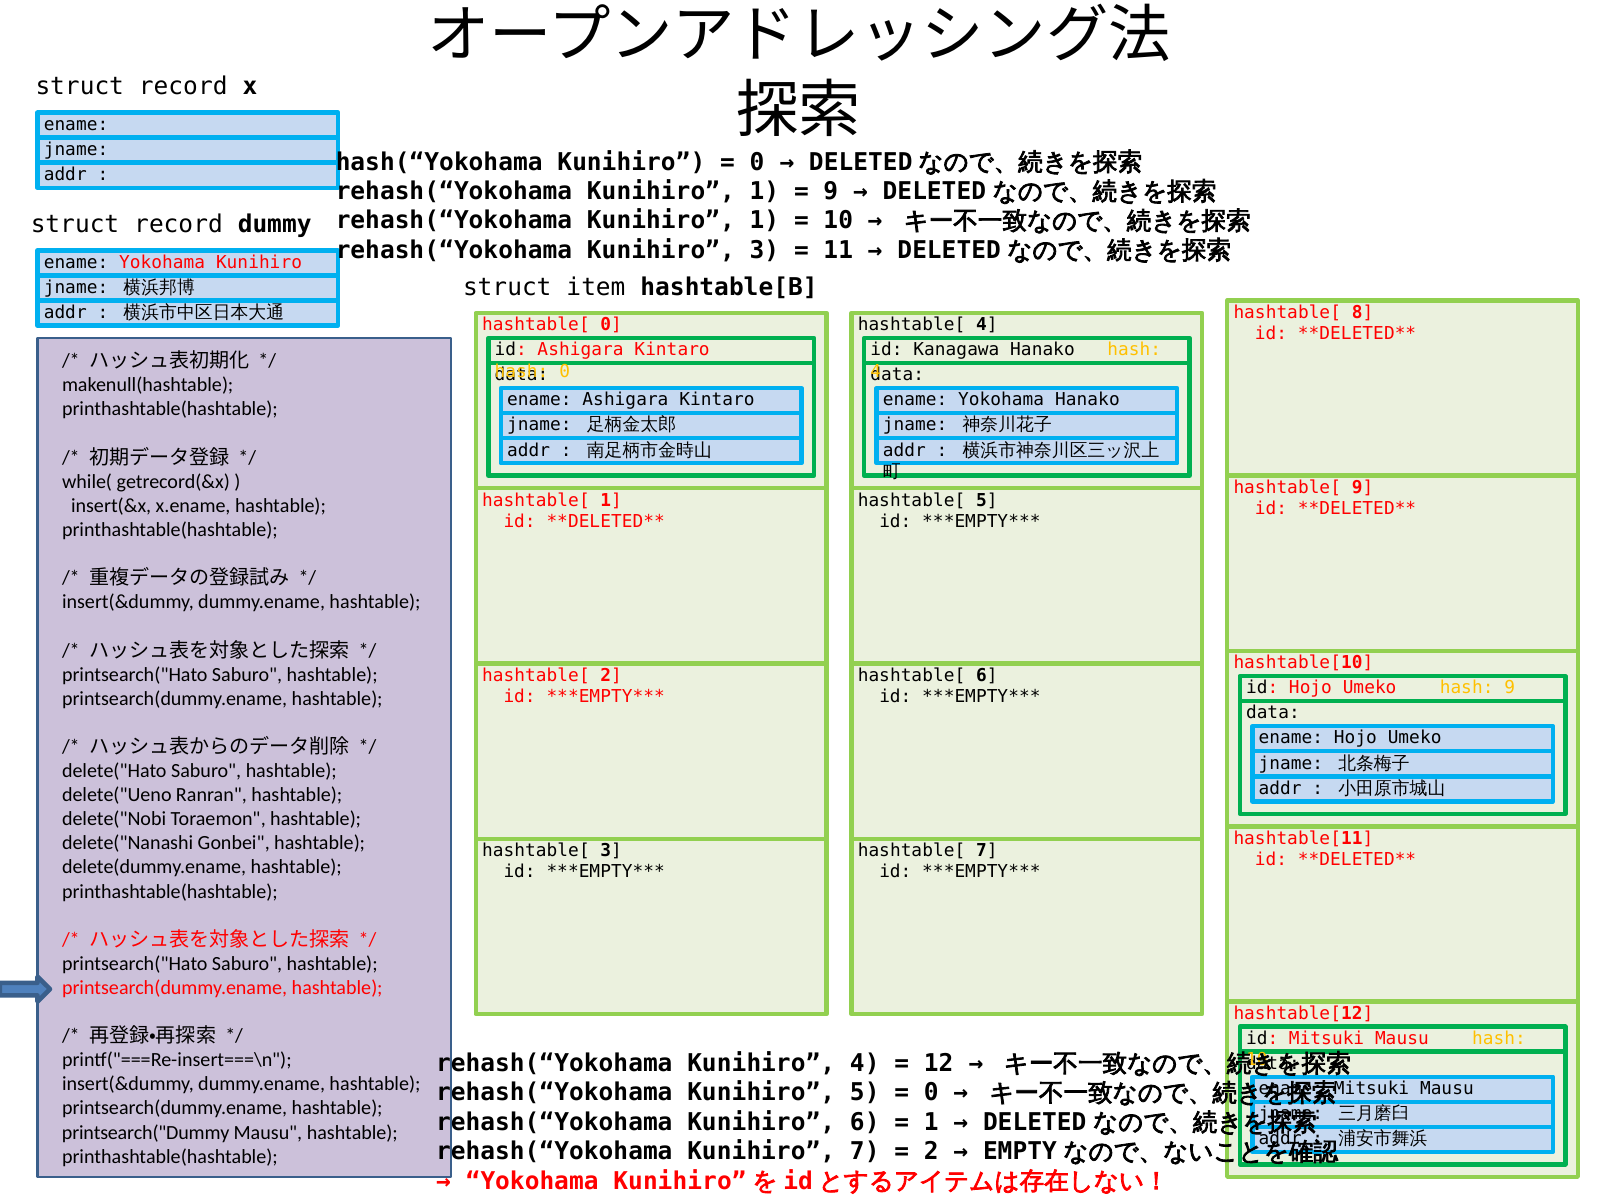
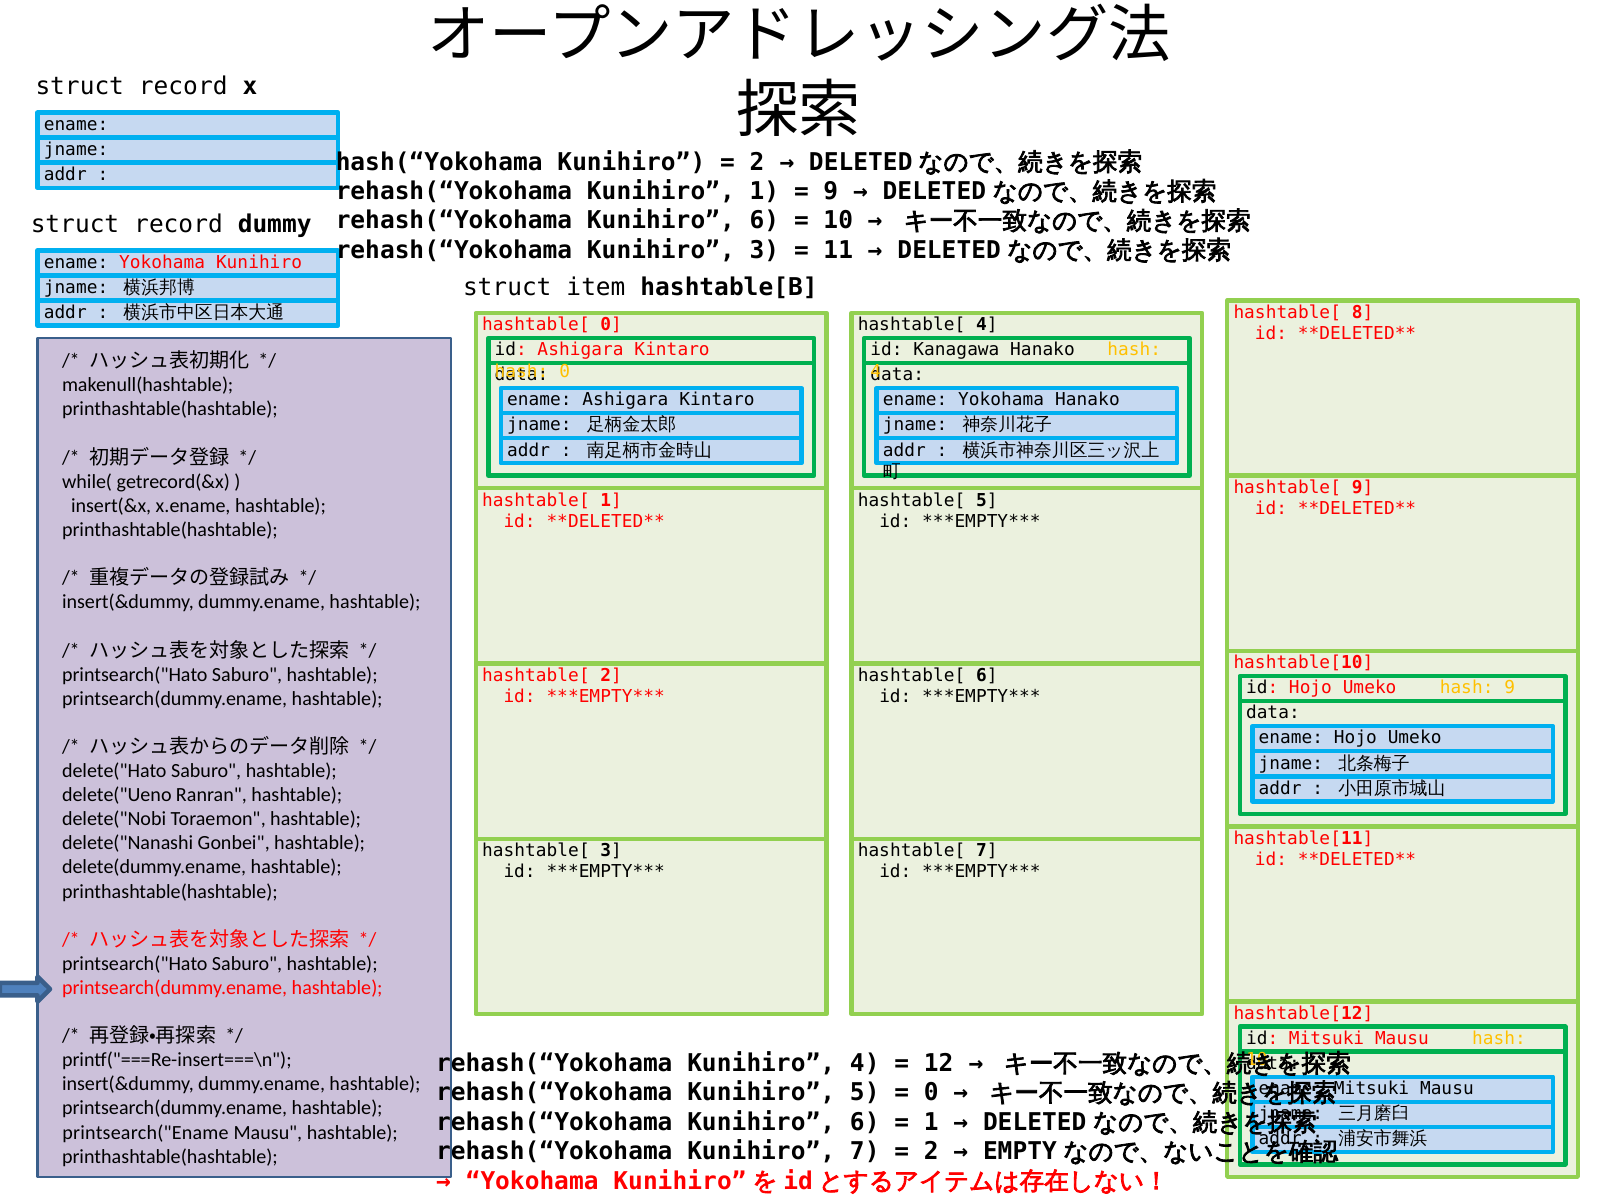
0: 0 -> 2 (757, 162)
1: 1 -> 6 (764, 221)
printsearch("Dummy: printsearch("Dummy -> printsearch("Ename (145, 1133)
